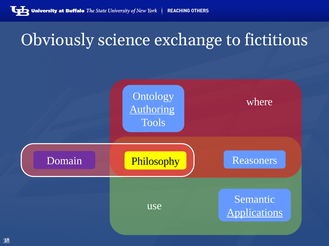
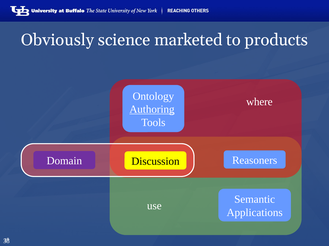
exchange: exchange -> marketed (188, 40)
fictitious: fictitious -> products (276, 40)
Philosophy: Philosophy -> Discussion (155, 162)
Applications underline: present -> none (255, 213)
